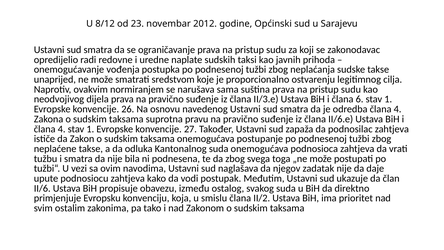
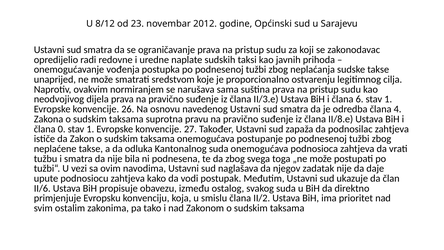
II/6.e: II/6.e -> II/8.e (341, 119)
4: 4 -> 0 (62, 129)
